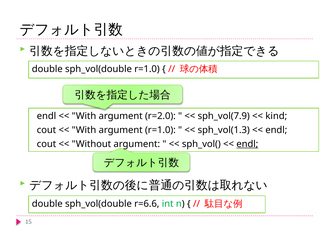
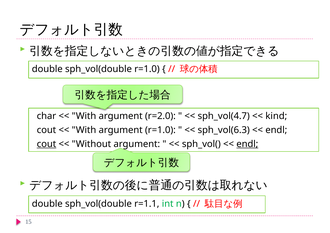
endl: endl -> char (46, 116)
sph_vol(7.9: sph_vol(7.9 -> sph_vol(4.7 (224, 116)
sph_vol(1.3: sph_vol(1.3 -> sph_vol(6.3 (224, 130)
cout underline: none -> present (46, 144)
r=6.6: r=6.6 -> r=1.1 (147, 204)
